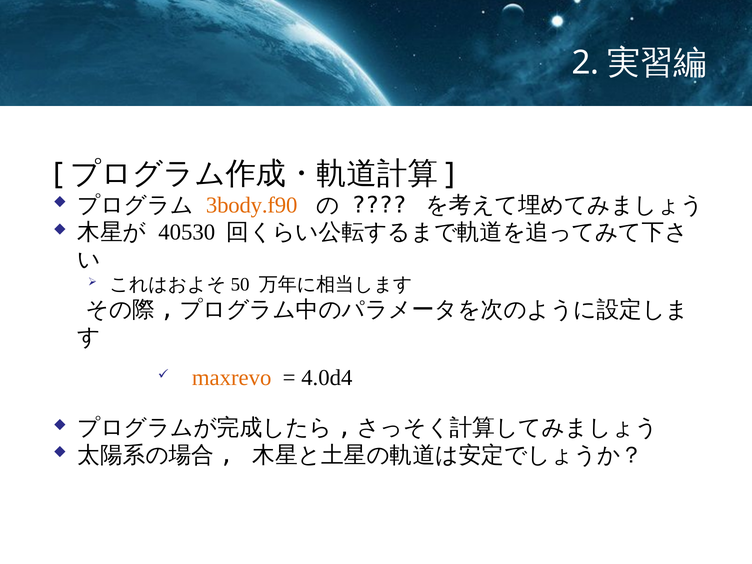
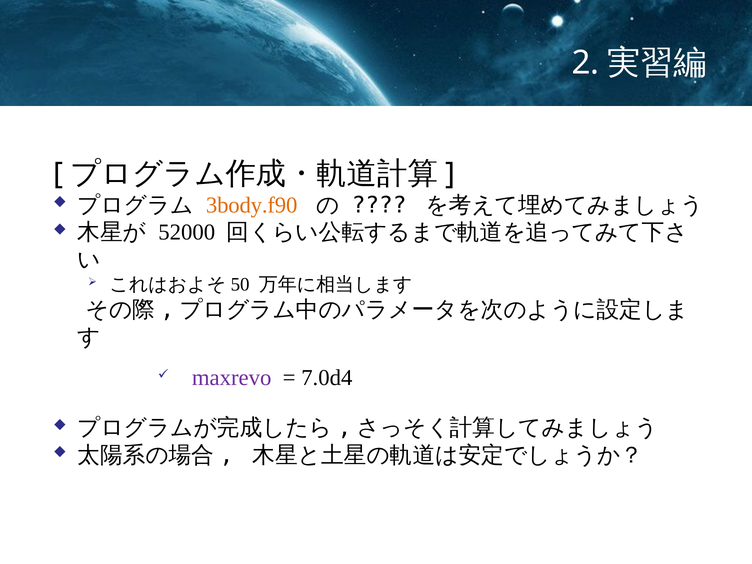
40530: 40530 -> 52000 (187, 232)
maxrevo colour: orange -> purple (232, 378)
4.0d4: 4.0d4 -> 7.0d4 (327, 378)
